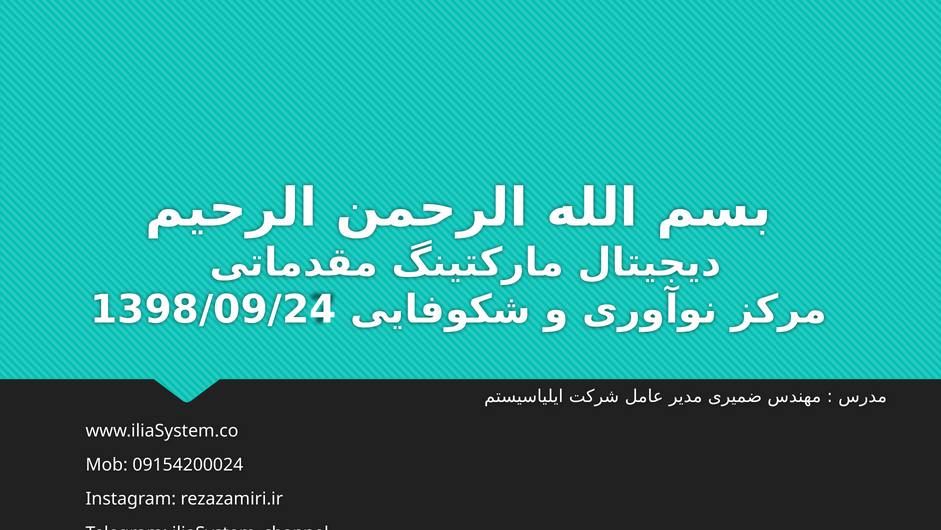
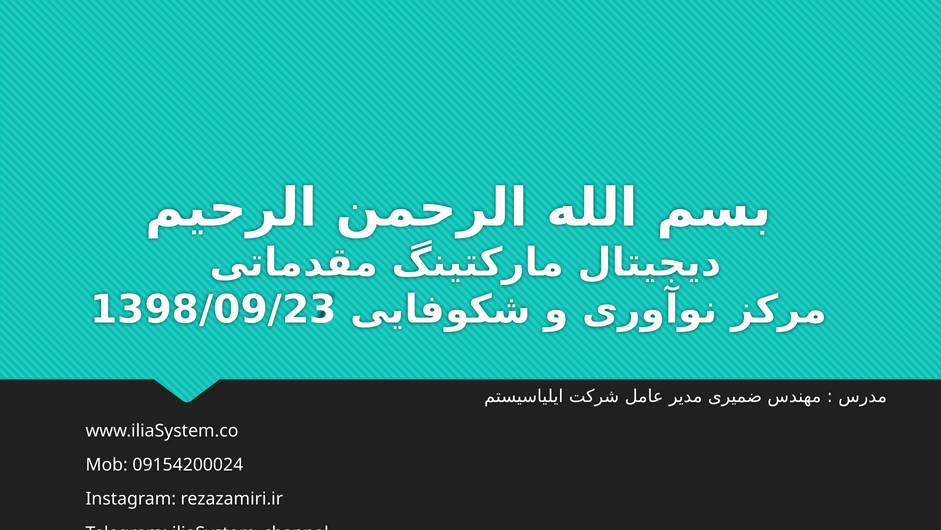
1398/09/24: 1398/09/24 -> 1398/09/23 (213, 309)
